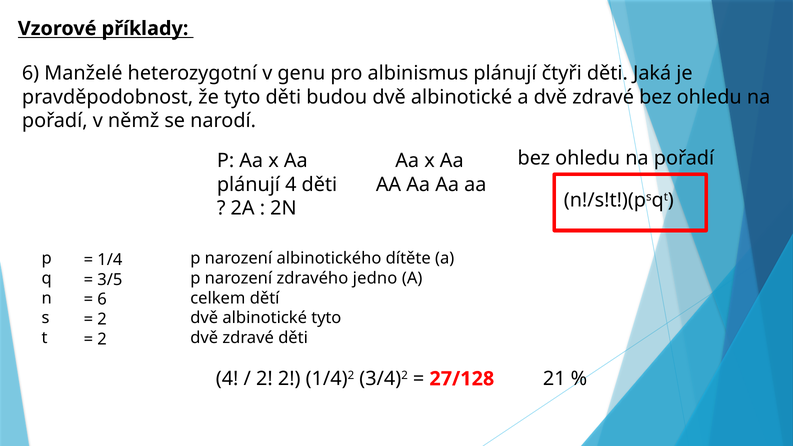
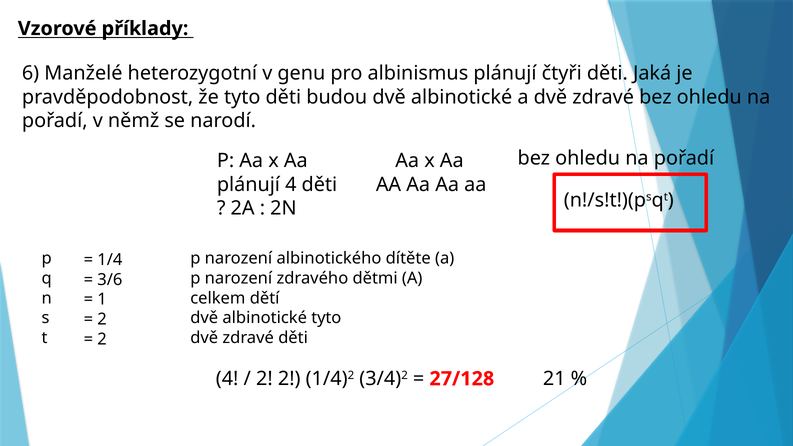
jedno: jedno -> dětmi (375, 278)
3/5: 3/5 -> 3/6 (110, 280)
6: 6 -> 1 (102, 299)
